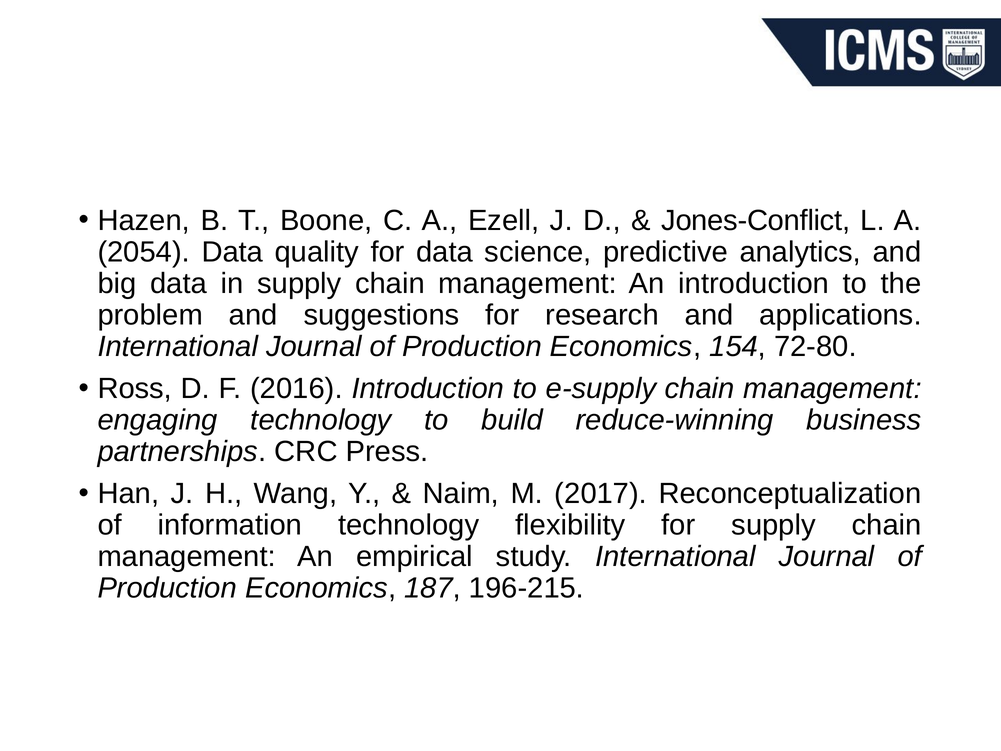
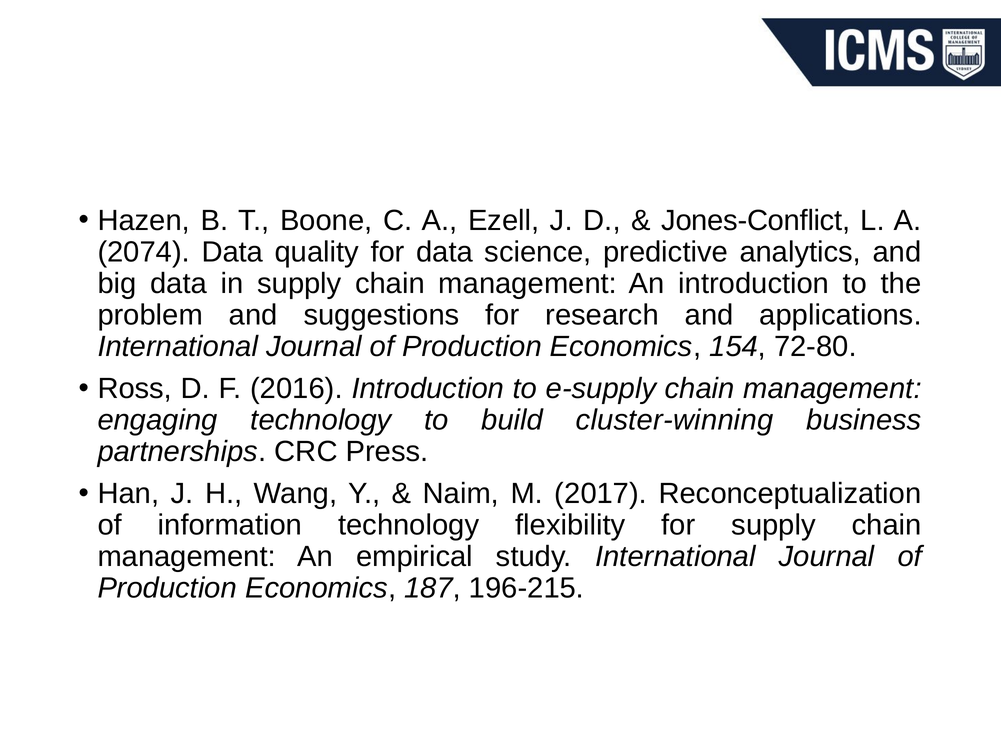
2054: 2054 -> 2074 (144, 252)
reduce-winning: reduce-winning -> cluster-winning (675, 420)
